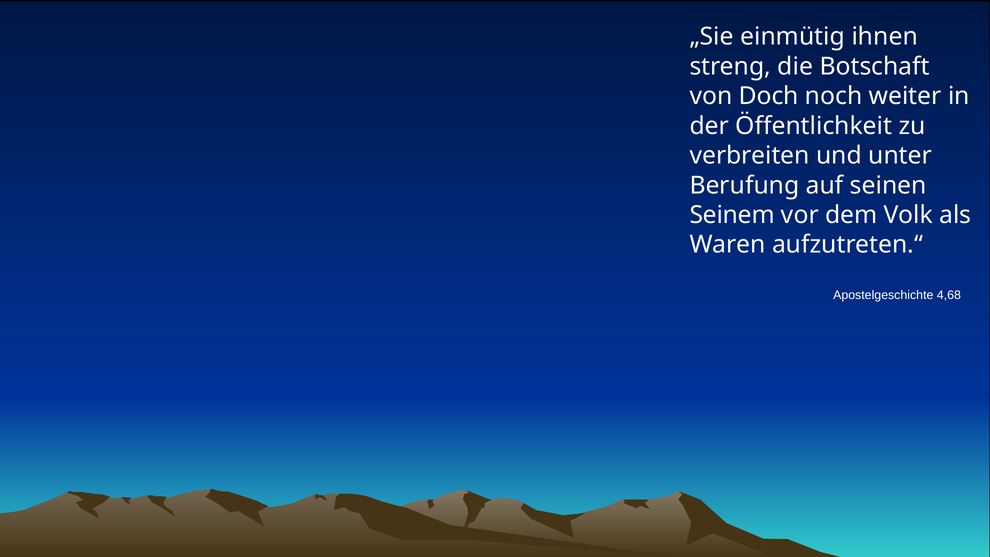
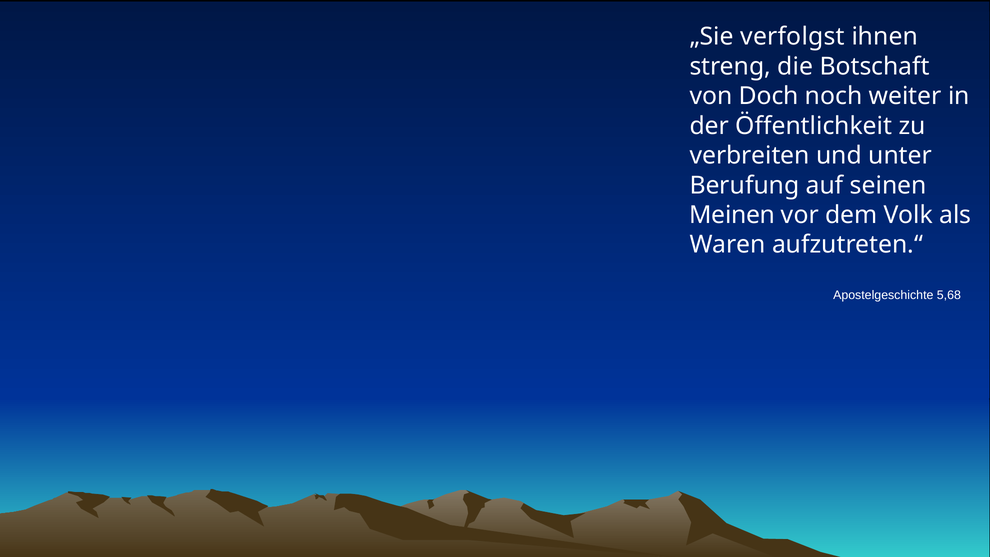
einmütig: einmütig -> verfolgst (793, 37)
Seinem: Seinem -> Meinen (732, 215)
4,68: 4,68 -> 5,68 (949, 295)
